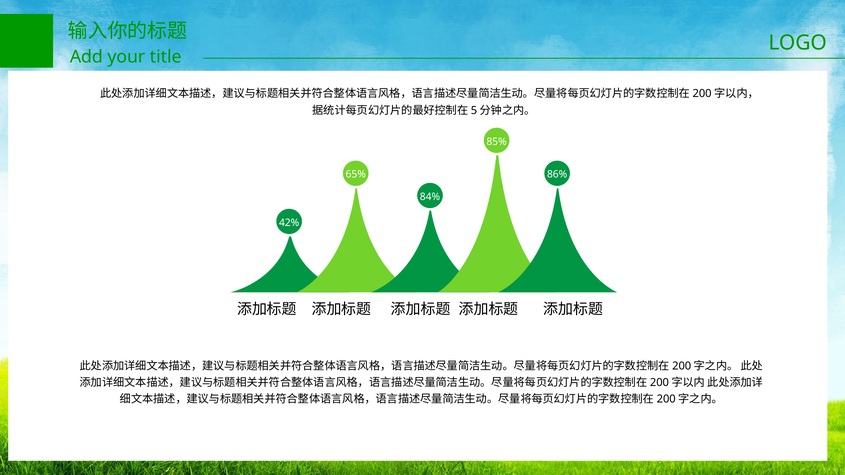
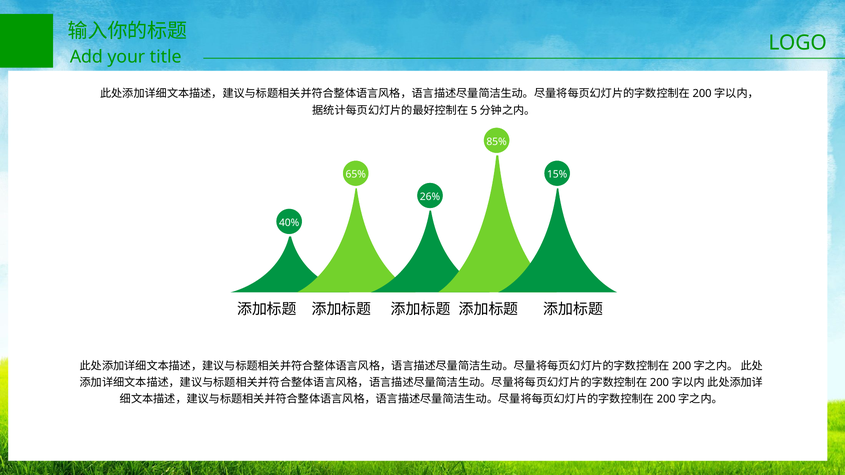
86%: 86% -> 15% (557, 175)
84%: 84% -> 26% (430, 197)
42%: 42% -> 40% (289, 223)
